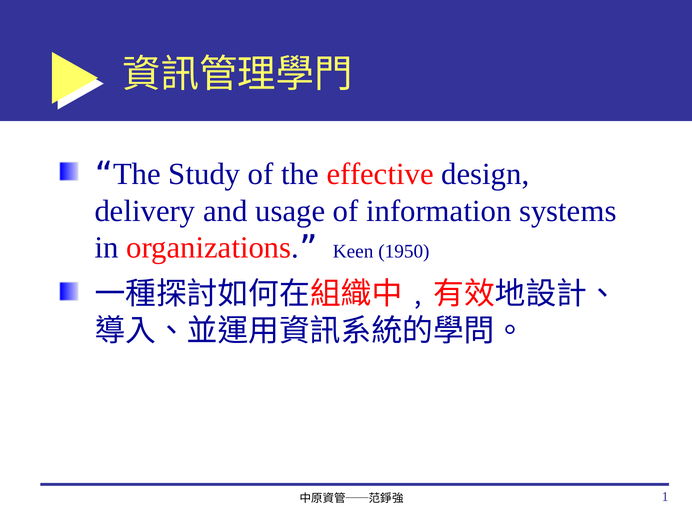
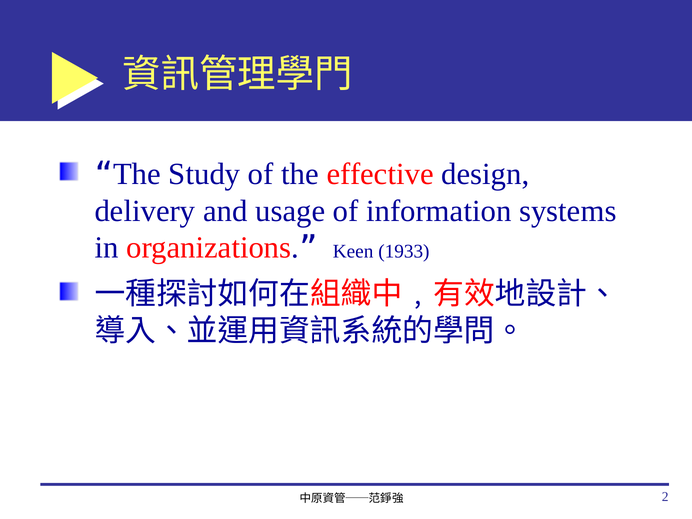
1950: 1950 -> 1933 (404, 252)
1: 1 -> 2 (665, 497)
